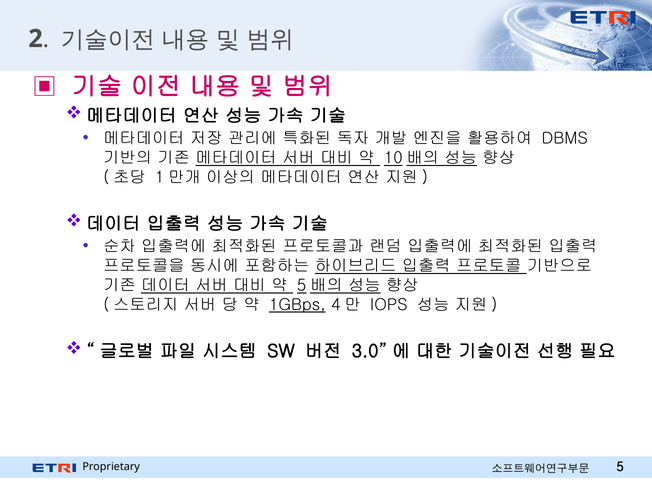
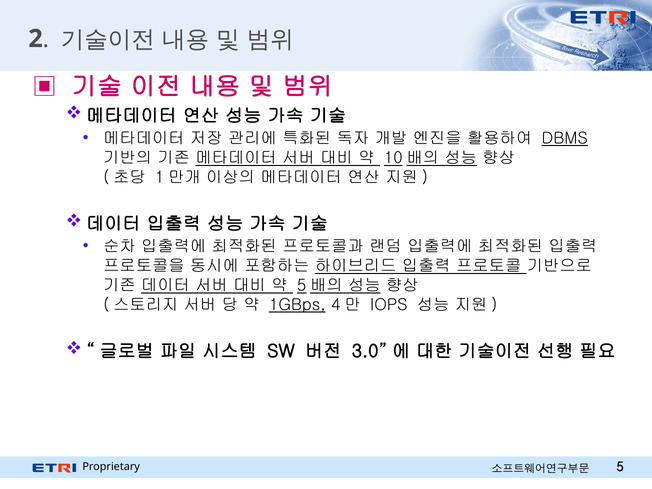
DBMS underline: none -> present (565, 138)
